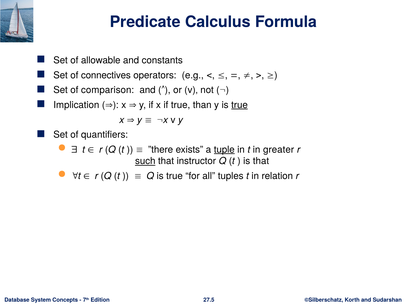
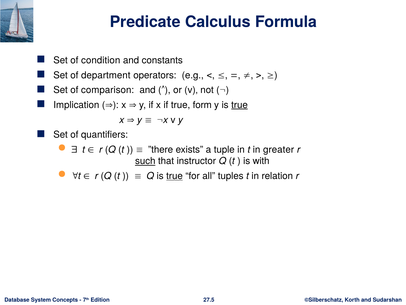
allowable: allowable -> condition (101, 60)
connectives: connectives -> department (106, 75)
than: than -> form (202, 105)
tuple underline: present -> none (224, 149)
is that: that -> with (261, 161)
true underline: none -> present (175, 176)
